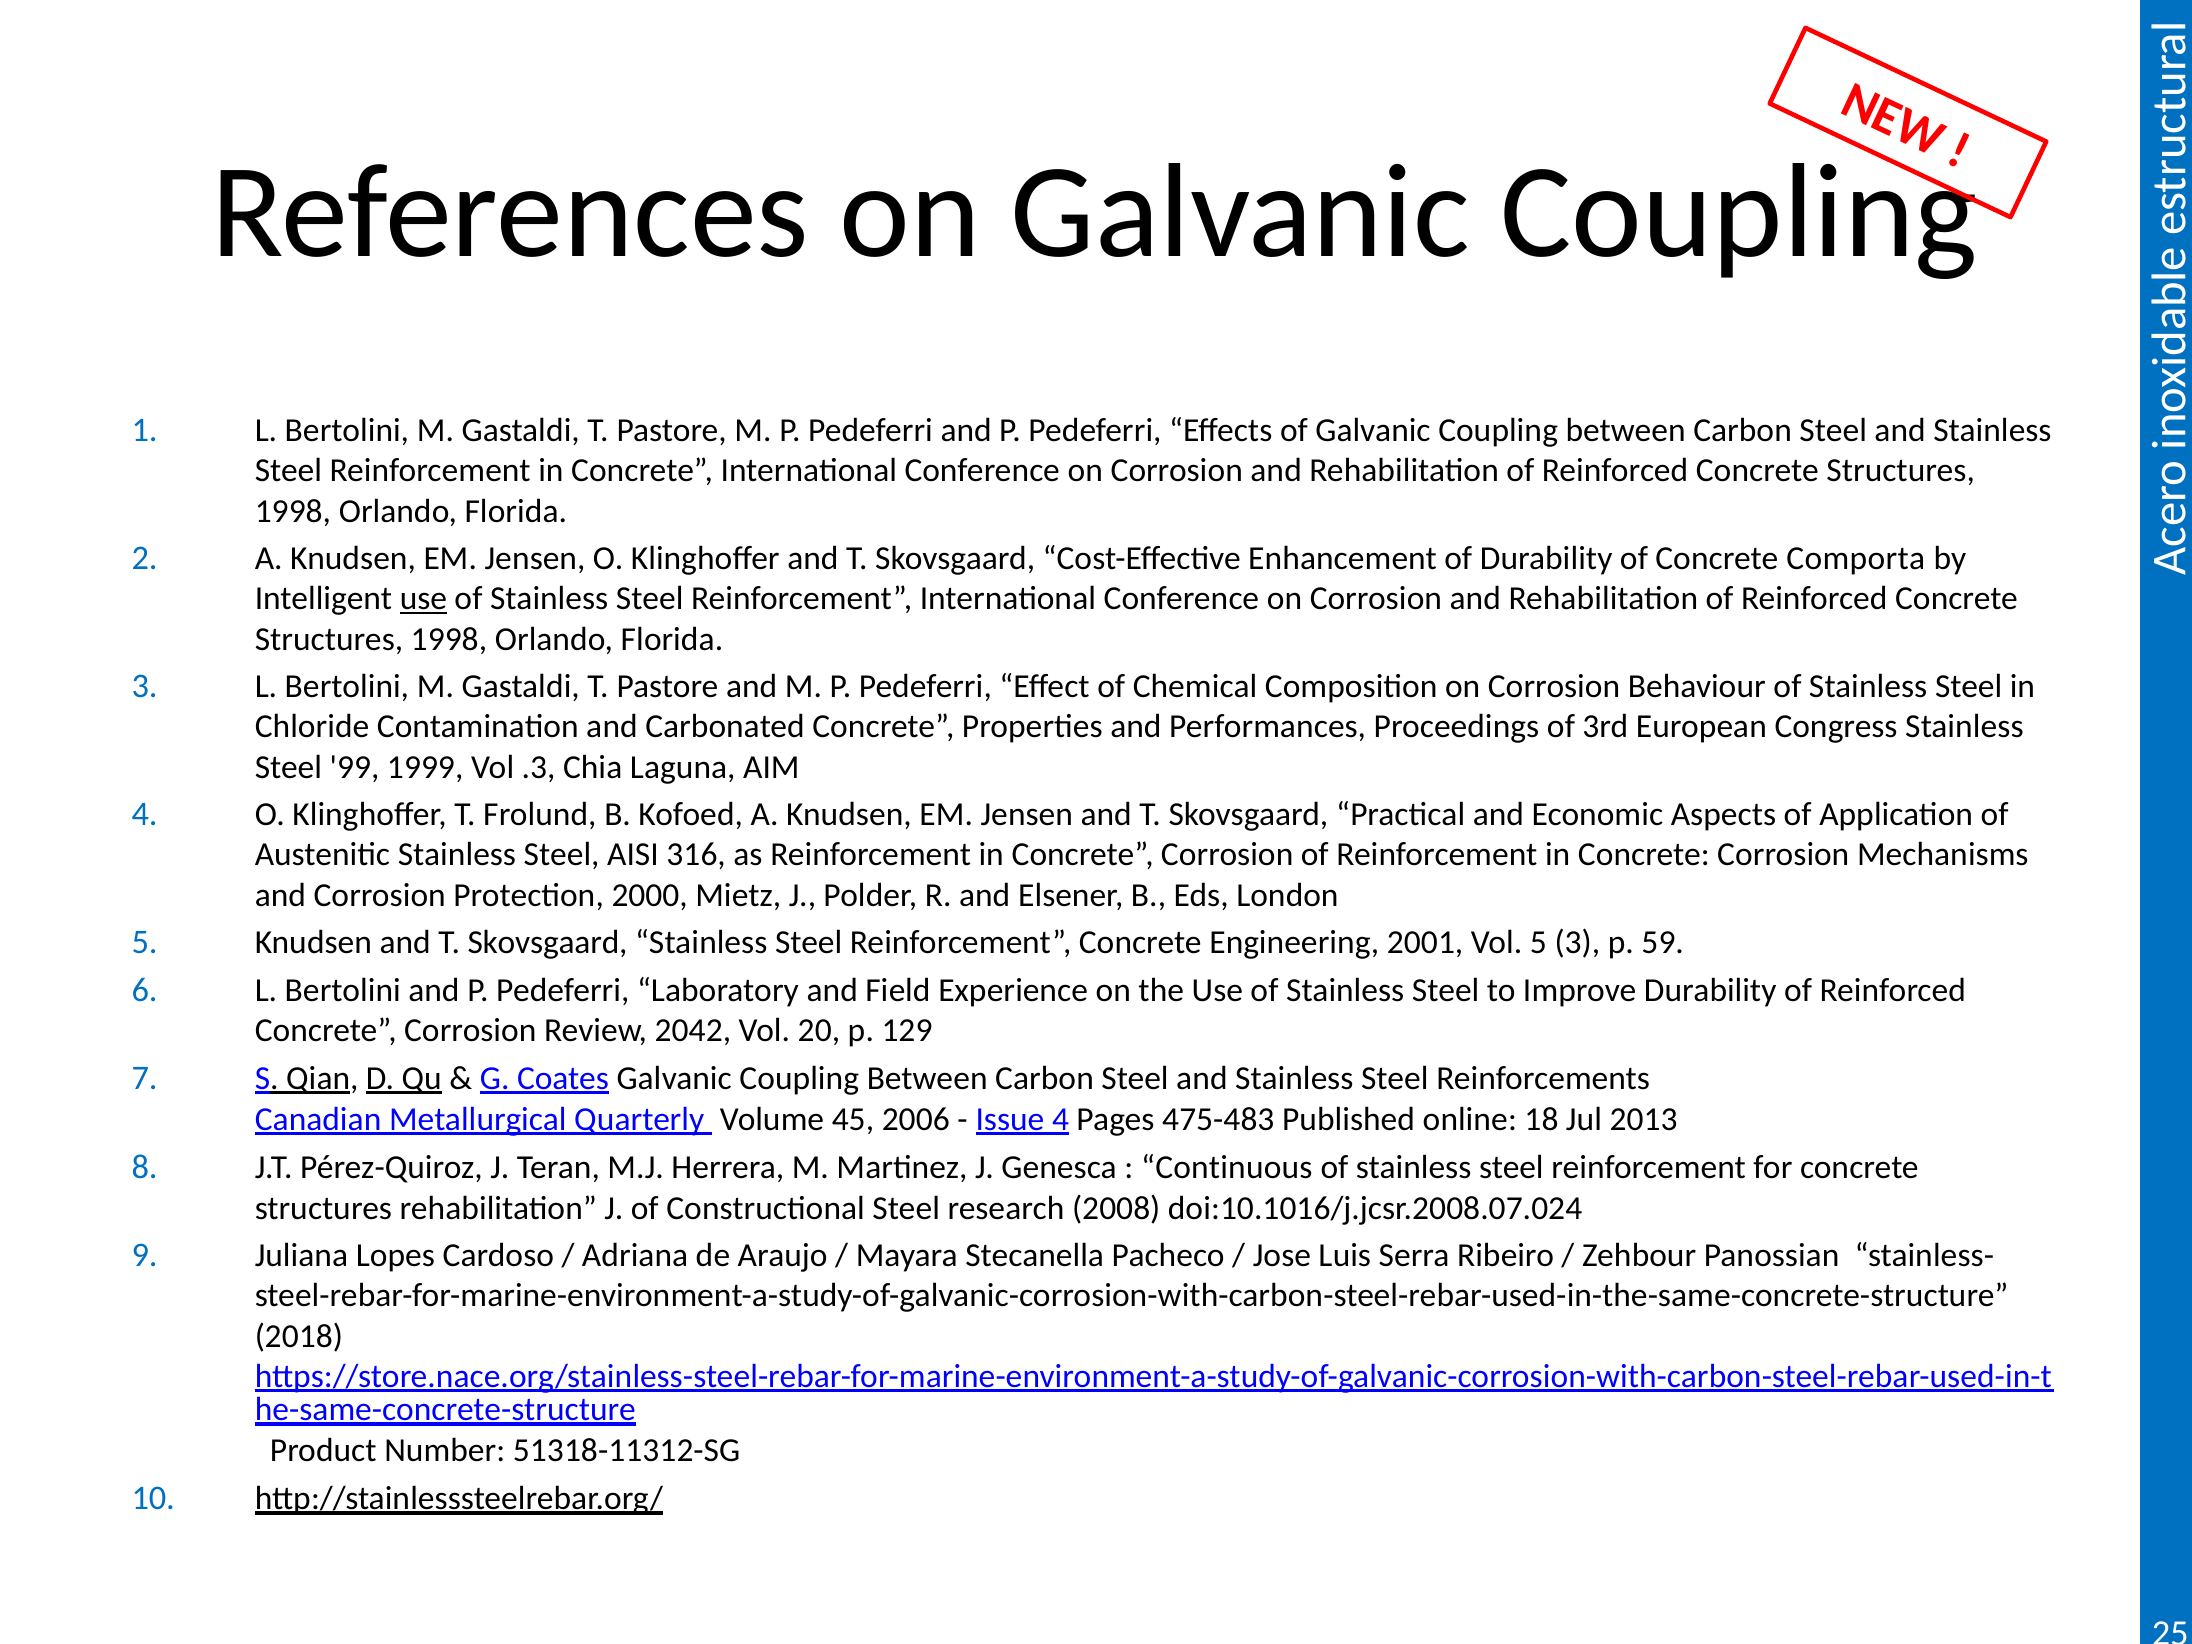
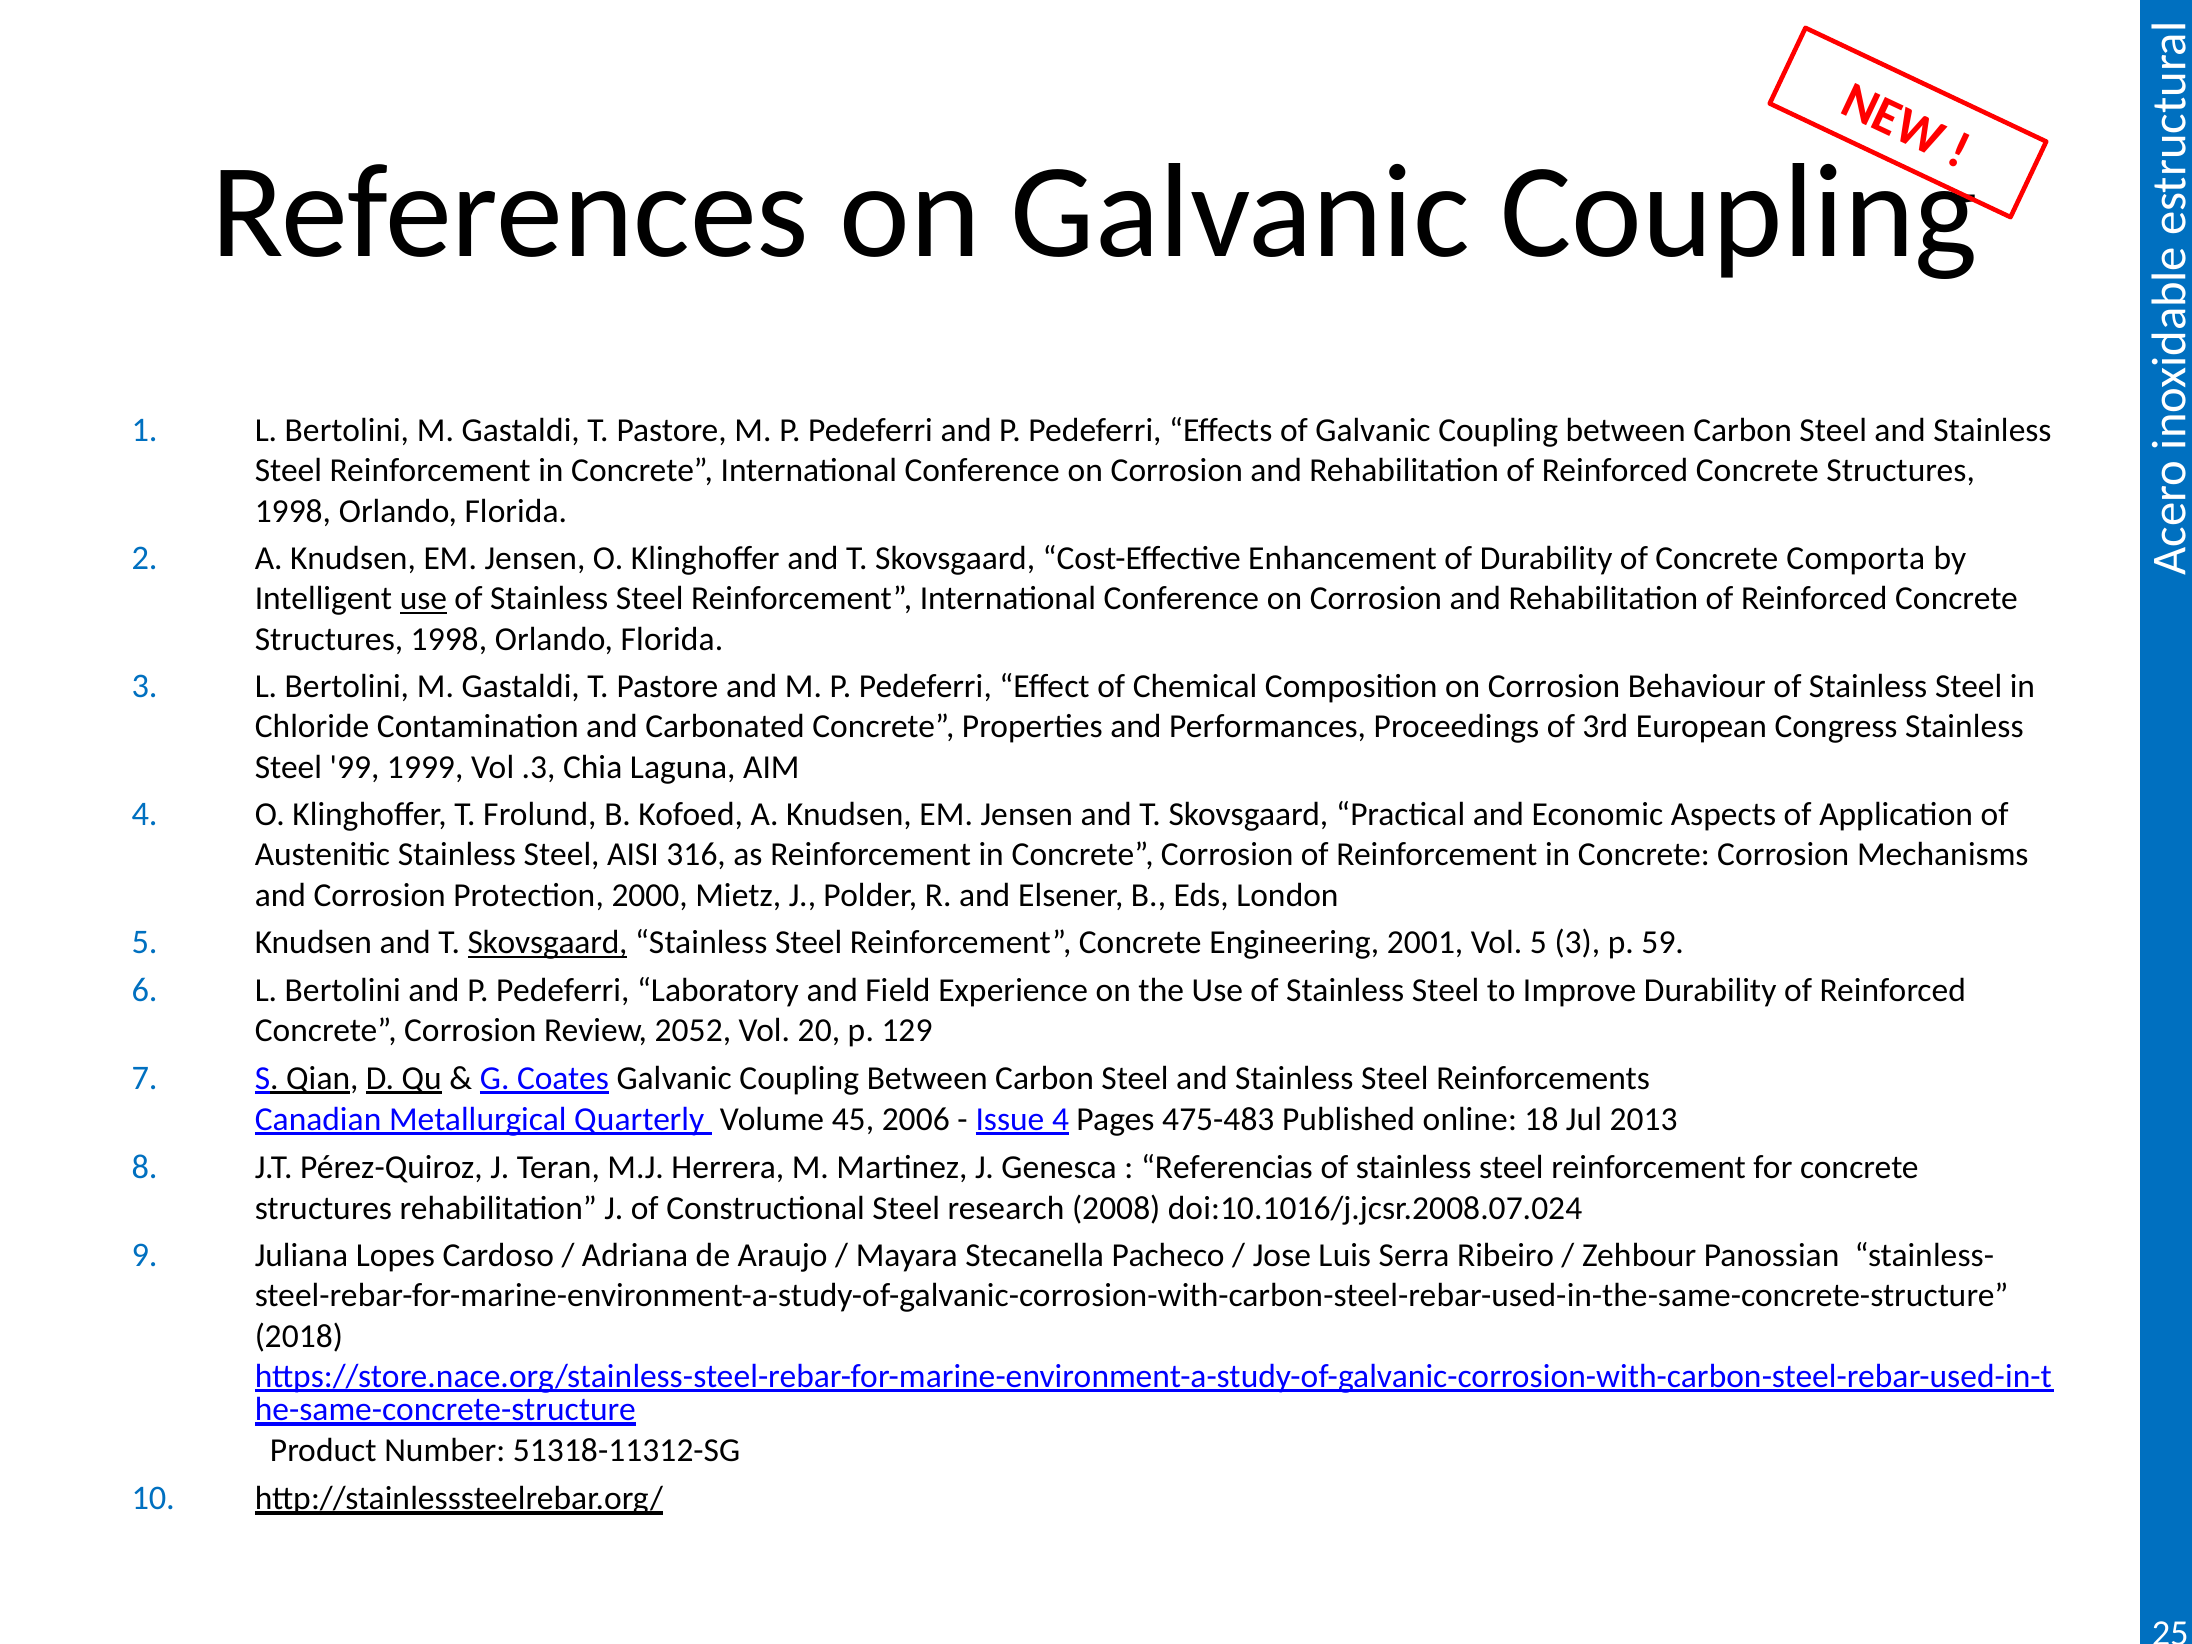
Skovsgaard underline: none -> present (548, 943)
2042: 2042 -> 2052 (693, 1030)
Continuous: Continuous -> Referencias (1227, 1168)
